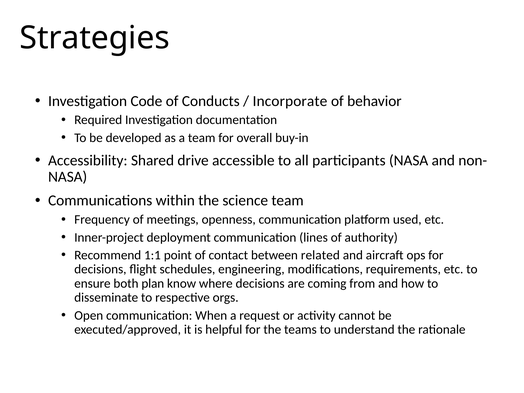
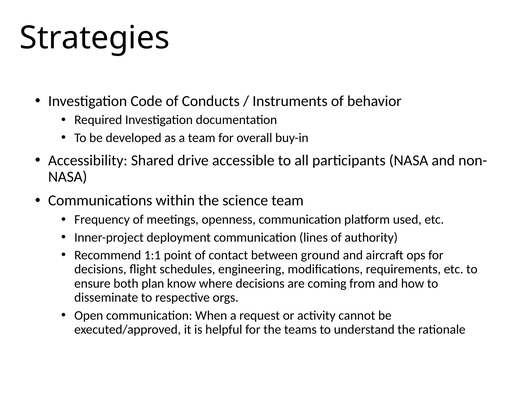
Incorporate: Incorporate -> Instruments (290, 101)
related: related -> ground (320, 255)
